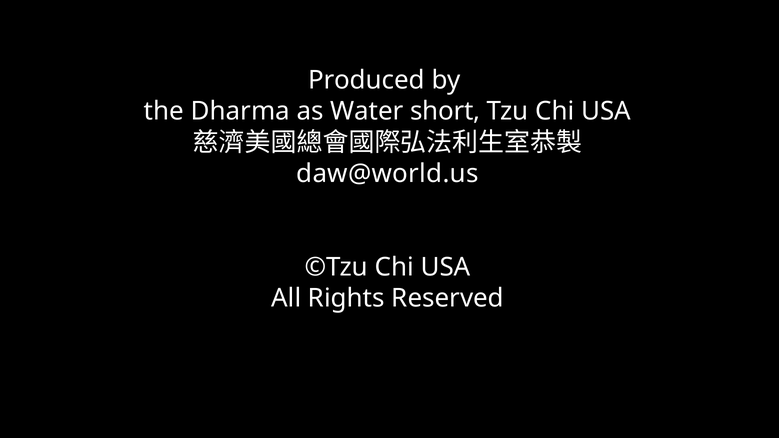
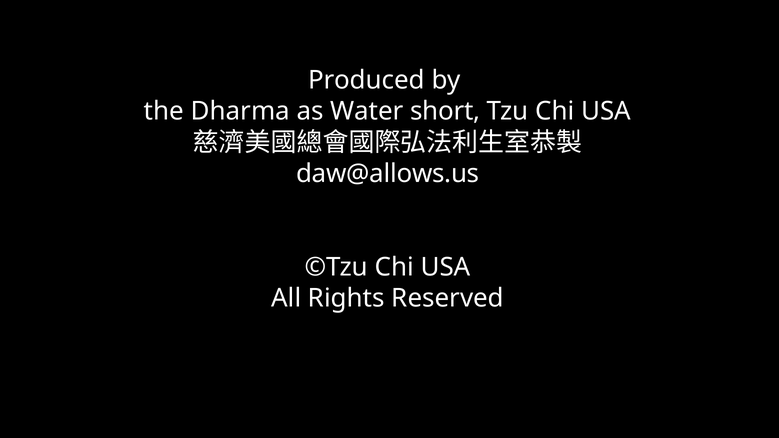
daw@world.us: daw@world.us -> daw@allows.us (388, 174)
